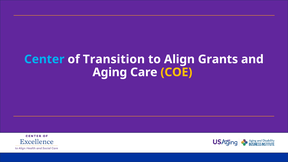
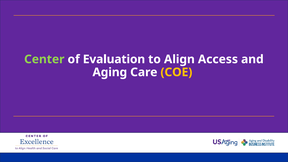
Center colour: light blue -> light green (44, 59)
Transition: Transition -> Evaluation (114, 59)
Grants: Grants -> Access (218, 59)
